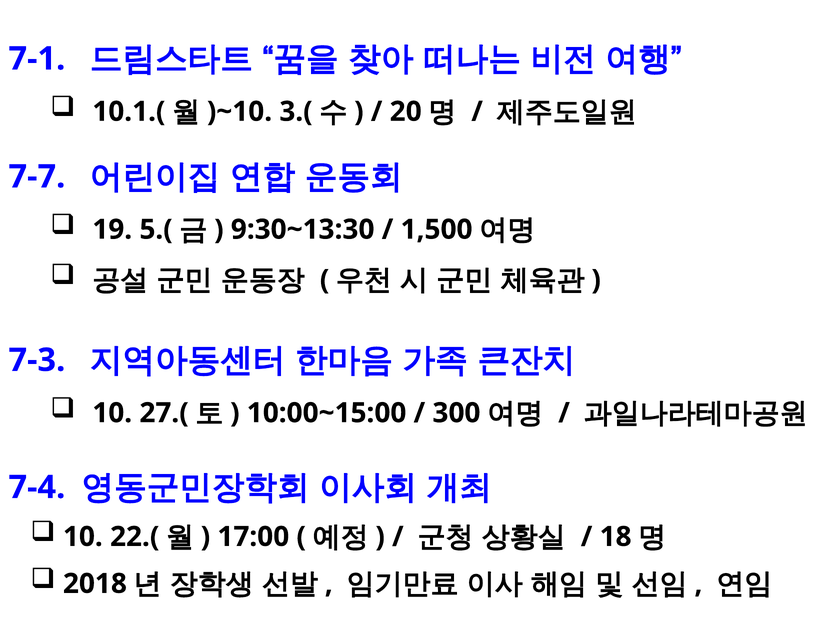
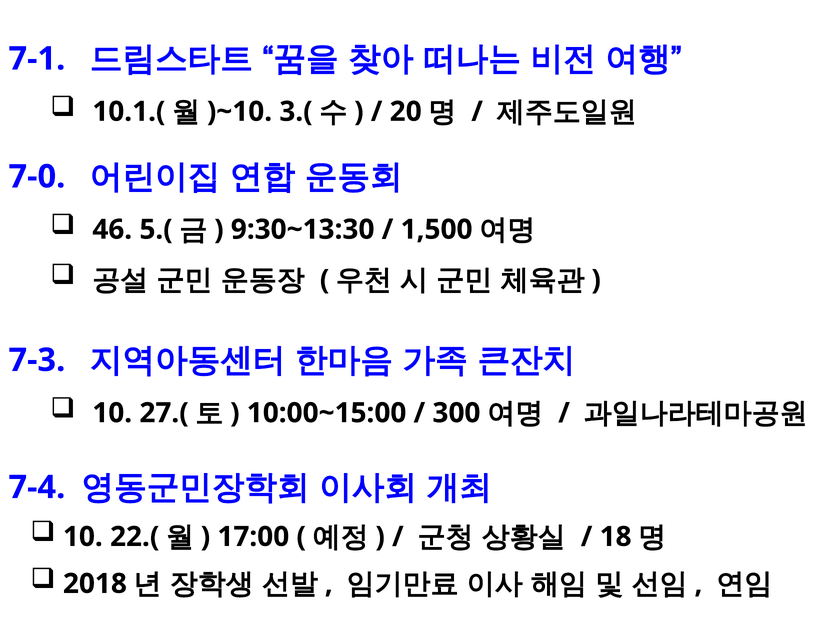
7-7: 7-7 -> 7-0 (37, 177)
19: 19 -> 46 (112, 230)
